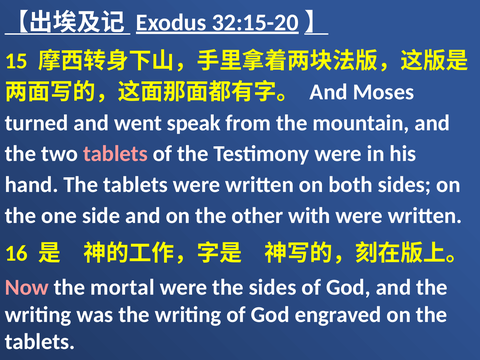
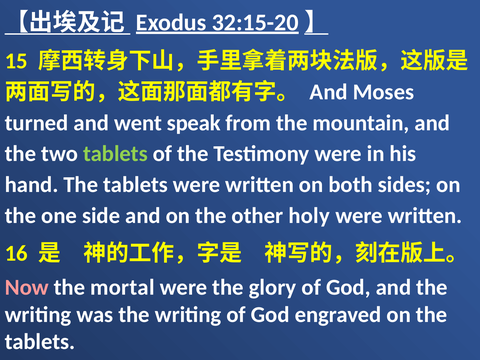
tablets colour: pink -> light green (115, 154)
with: with -> holy (309, 216)
the sides: sides -> glory (273, 287)
